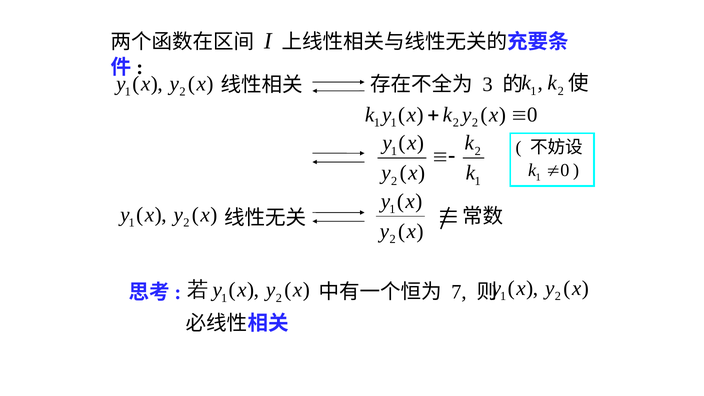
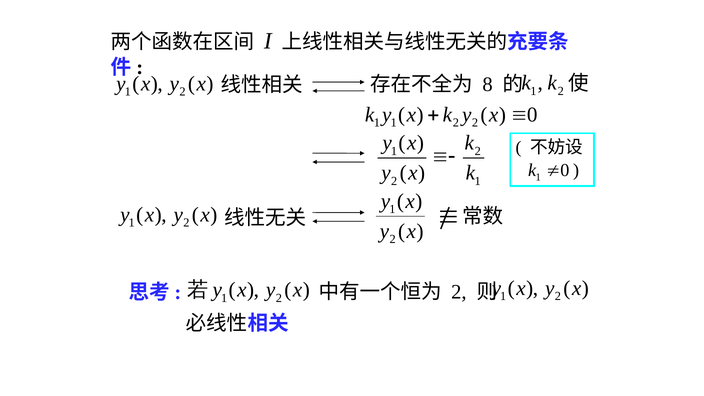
3: 3 -> 8 (488, 84)
7: 7 -> 2 (459, 292)
